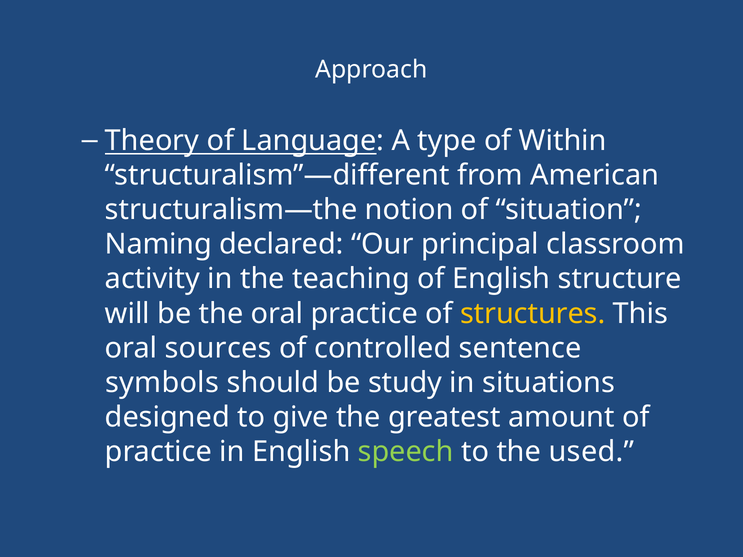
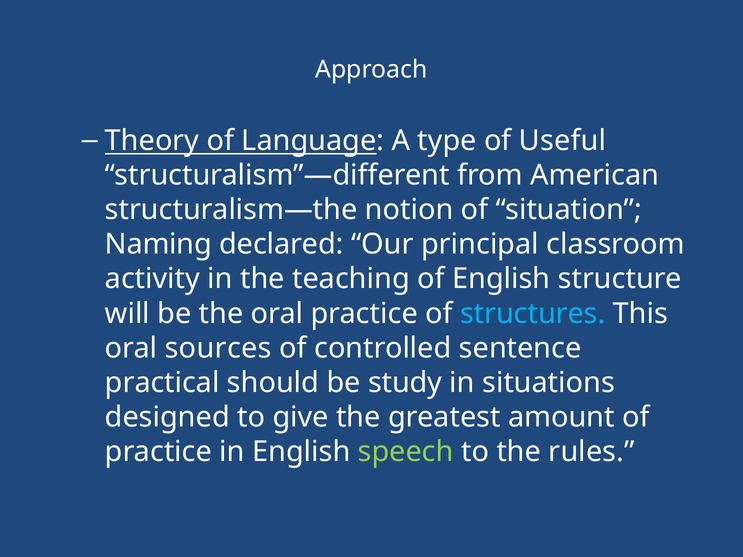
Within: Within -> Useful (563, 141)
structures colour: yellow -> light blue (533, 314)
symbols: symbols -> practical (162, 383)
used: used -> rules (592, 452)
